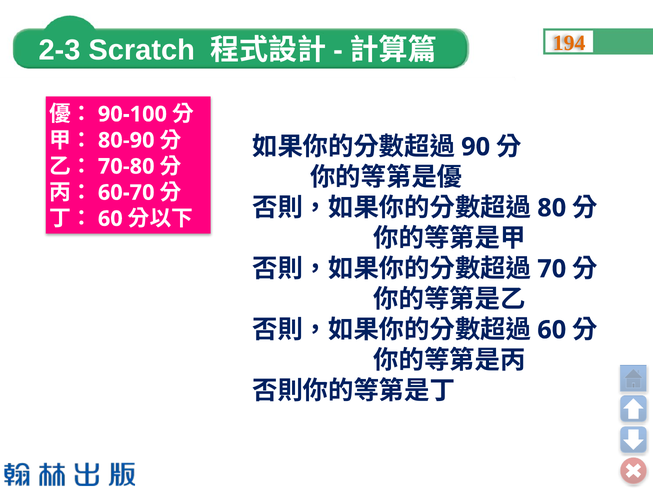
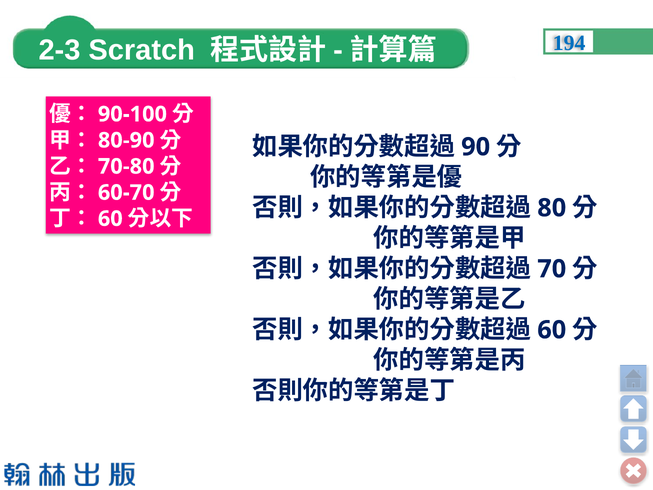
194 colour: orange -> blue (569, 43)
